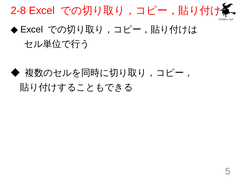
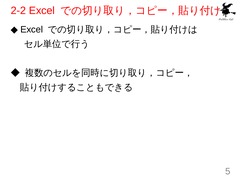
2-8: 2-8 -> 2-2 (18, 11)
